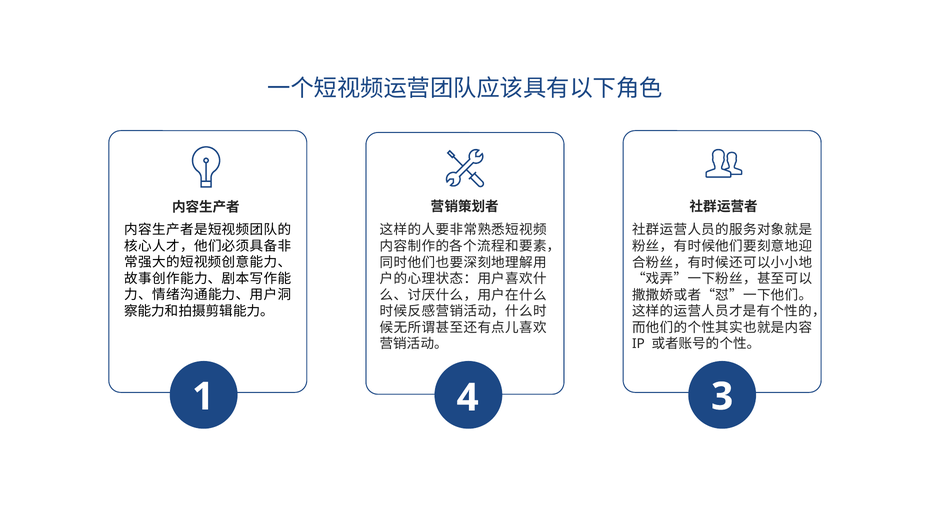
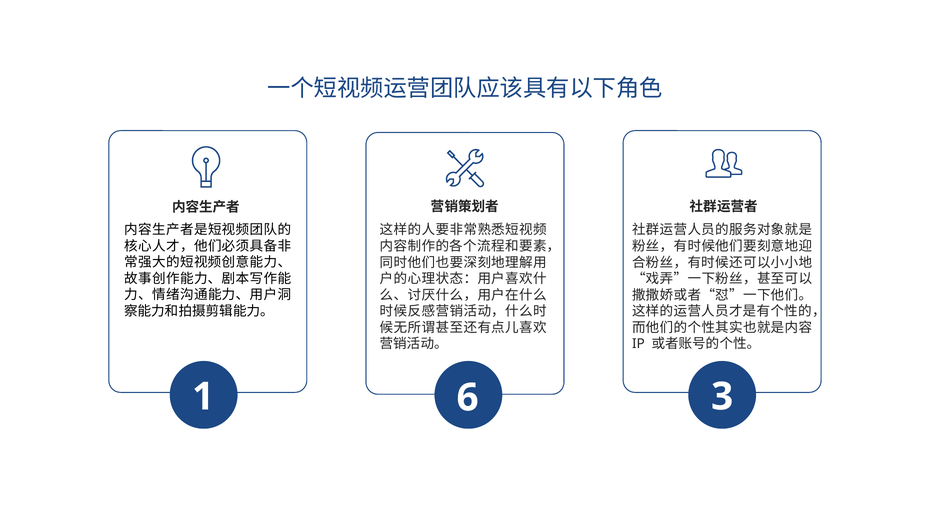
4: 4 -> 6 (468, 398)
